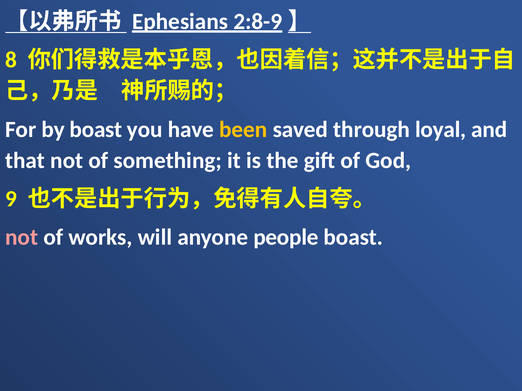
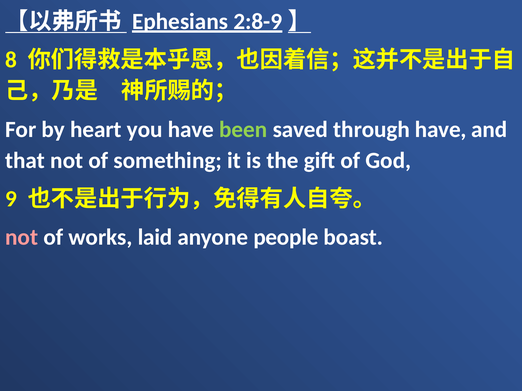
by boast: boast -> heart (96, 130)
been colour: yellow -> light green (243, 130)
through loyal: loyal -> have (441, 130)
will: will -> laid (155, 238)
